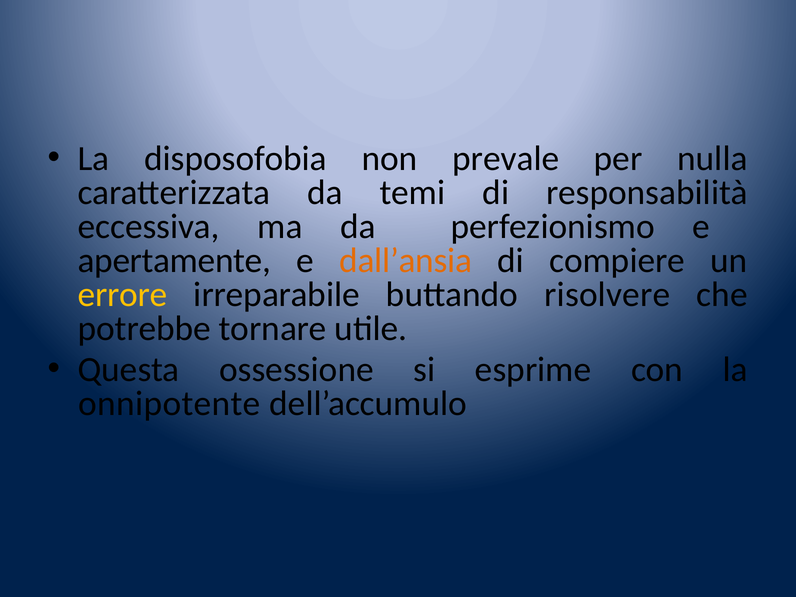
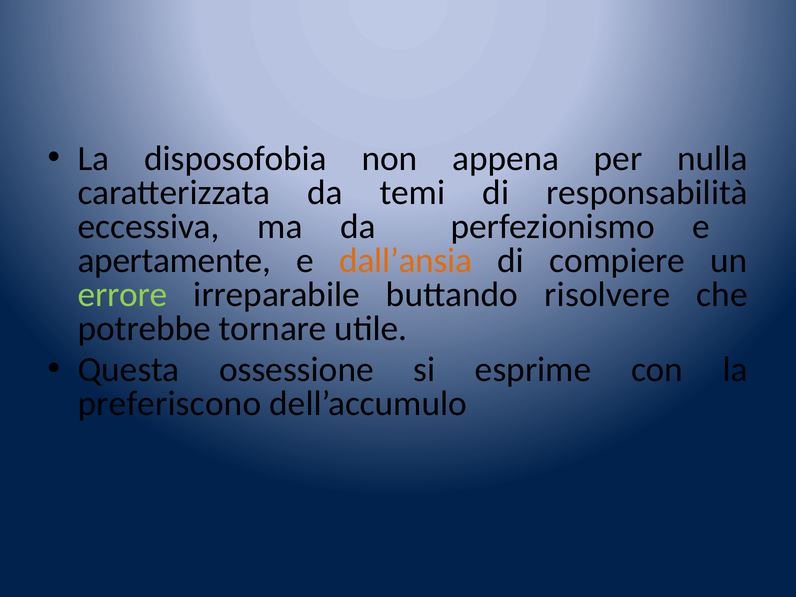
prevale: prevale -> appena (506, 159)
errore colour: yellow -> light green (123, 295)
onnipotente: onnipotente -> preferiscono (169, 404)
